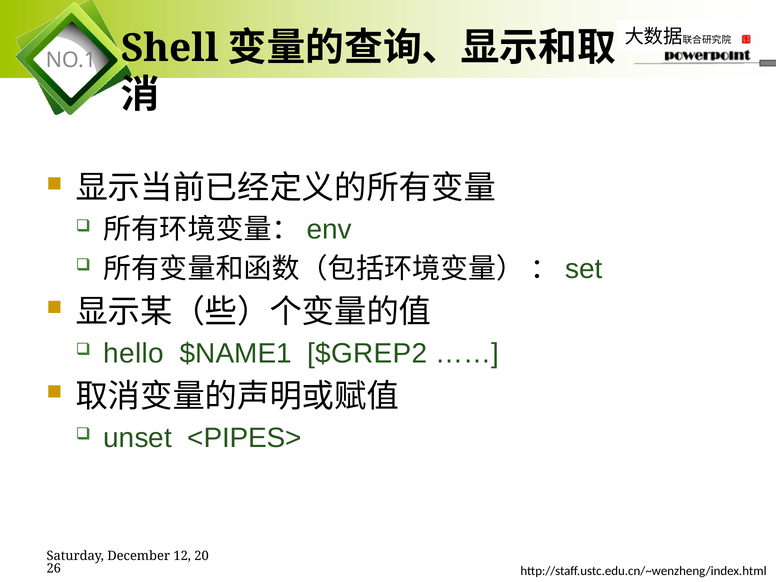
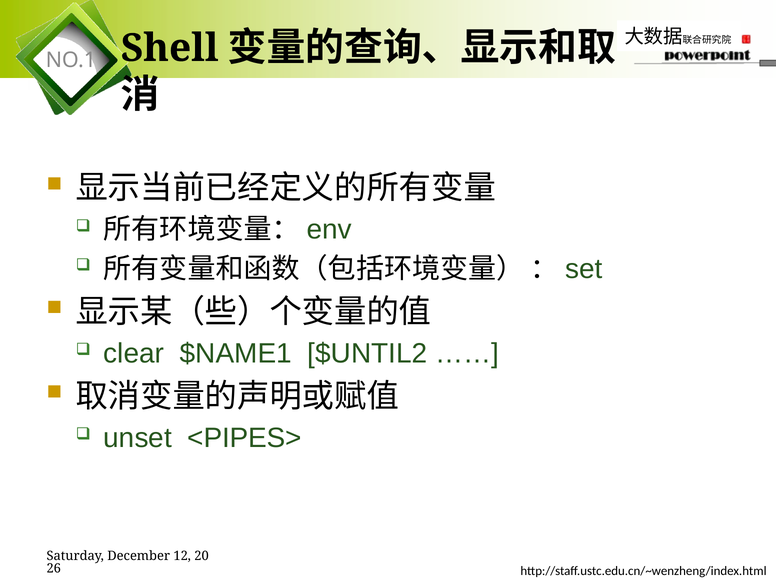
hello: hello -> clear (134, 353)
$GREP2: $GREP2 -> $UNTIL2 (367, 353)
